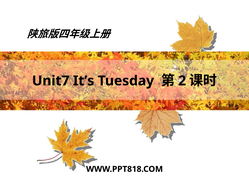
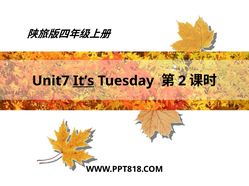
It’s underline: none -> present (84, 81)
